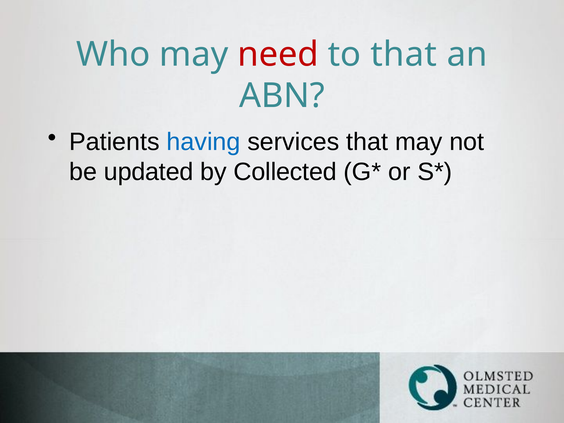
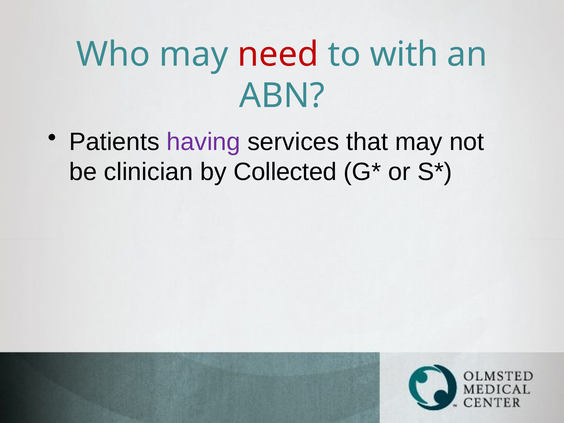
to that: that -> with (404, 55)
having colour: blue -> purple (204, 142)
updated: updated -> clinician (149, 172)
